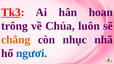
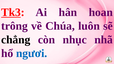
chẳng colour: orange -> black (16, 40)
